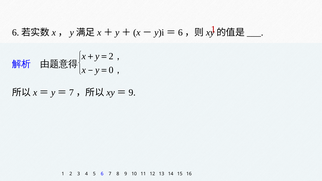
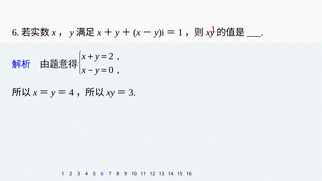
6: 6 -> 1 (180, 32)
7: 7 -> 4 (71, 93)
9: 9 -> 3 (132, 93)
